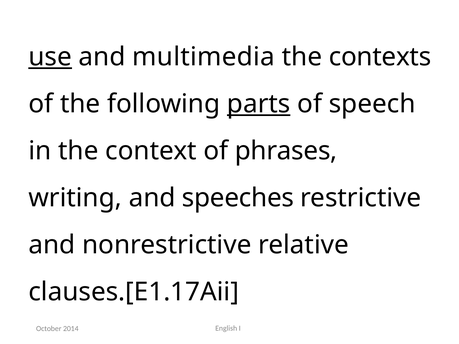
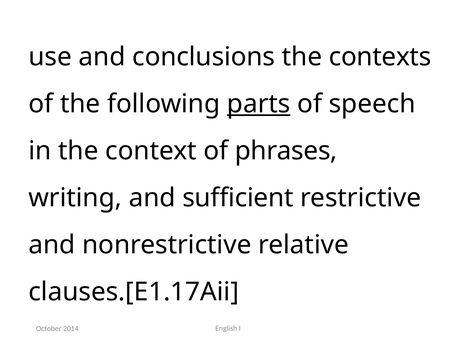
use underline: present -> none (50, 57)
multimedia: multimedia -> conclusions (204, 57)
speeches: speeches -> sufficient (238, 198)
